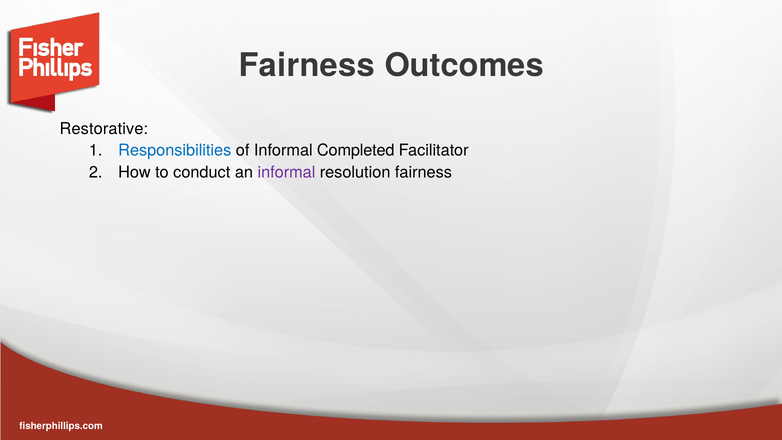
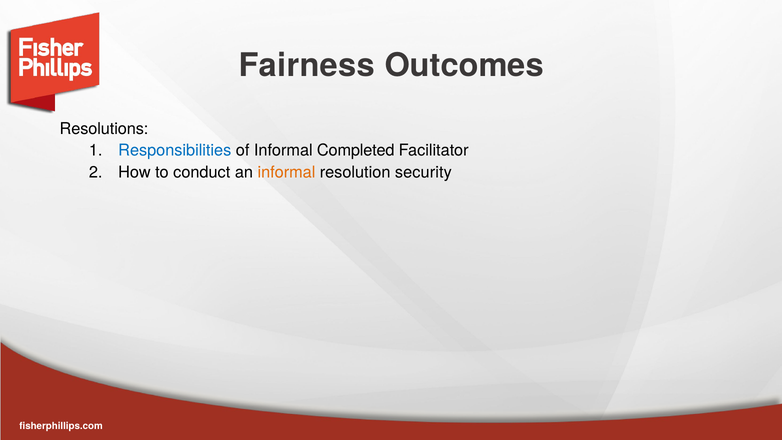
Restorative: Restorative -> Resolutions (104, 129)
informal colour: purple -> orange (286, 172)
resolution fairness: fairness -> security (423, 172)
